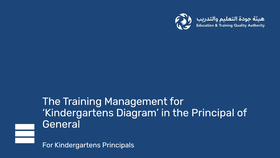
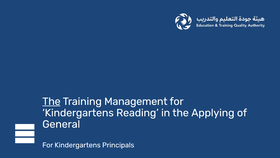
The underline: none -> present (51, 101)
Diagram: Diagram -> Reading (137, 112)
Principal: Principal -> Applying (213, 112)
